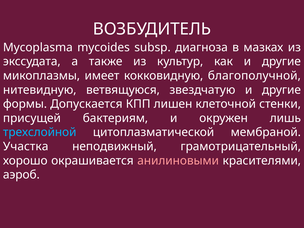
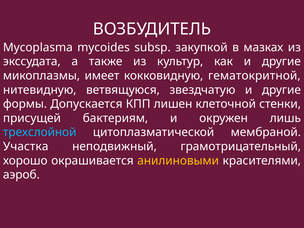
диагноза: диагноза -> закупкой (201, 47)
благополучной: благополучной -> гематокритной (254, 76)
анилиновыми colour: pink -> yellow (178, 161)
